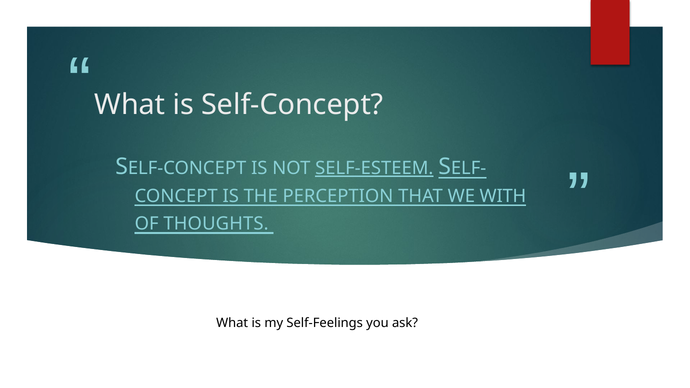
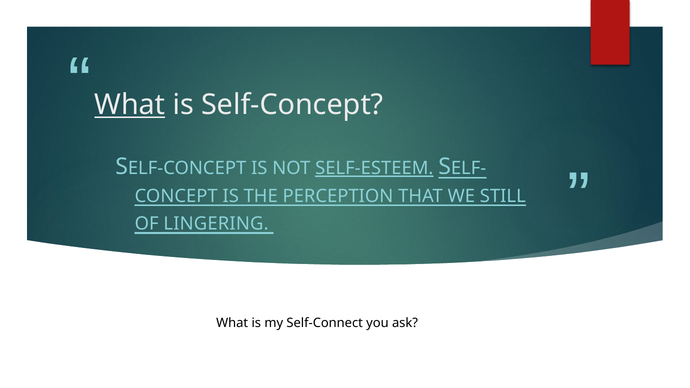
What underline: none -> present (130, 105)
WITH: WITH -> STILL (503, 196)
THOUGHTS: THOUGHTS -> LINGERING (216, 224)
Self-Feelings: Self-Feelings -> Self-Connect (325, 323)
